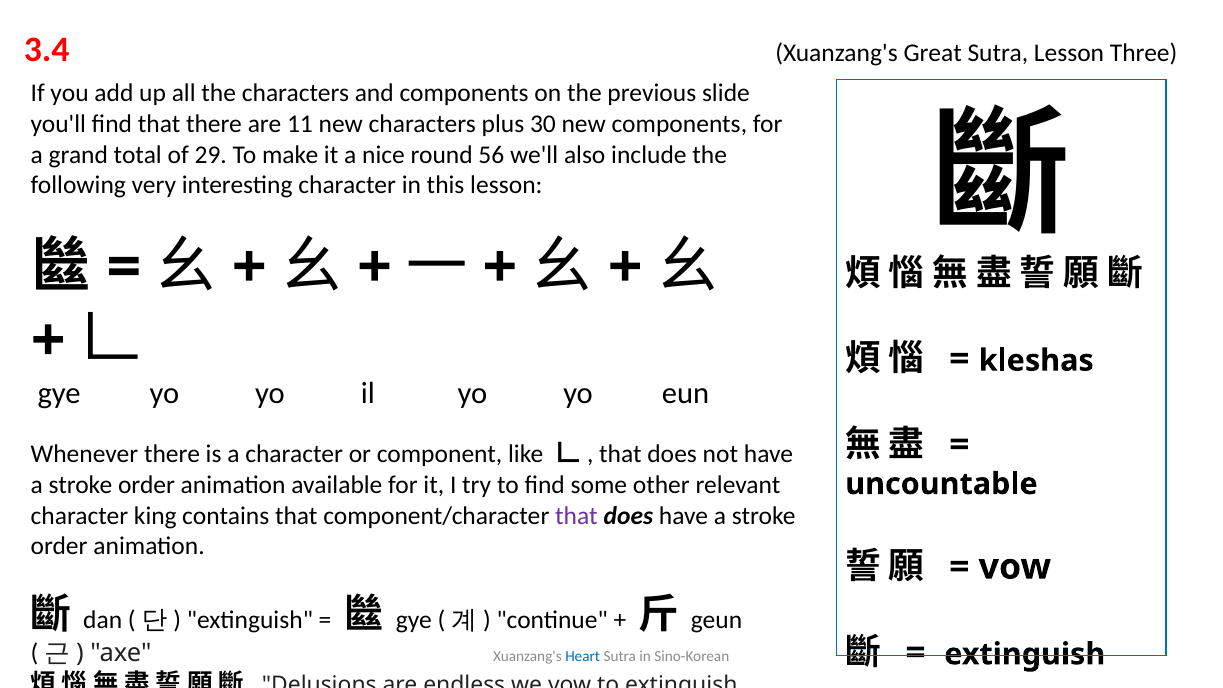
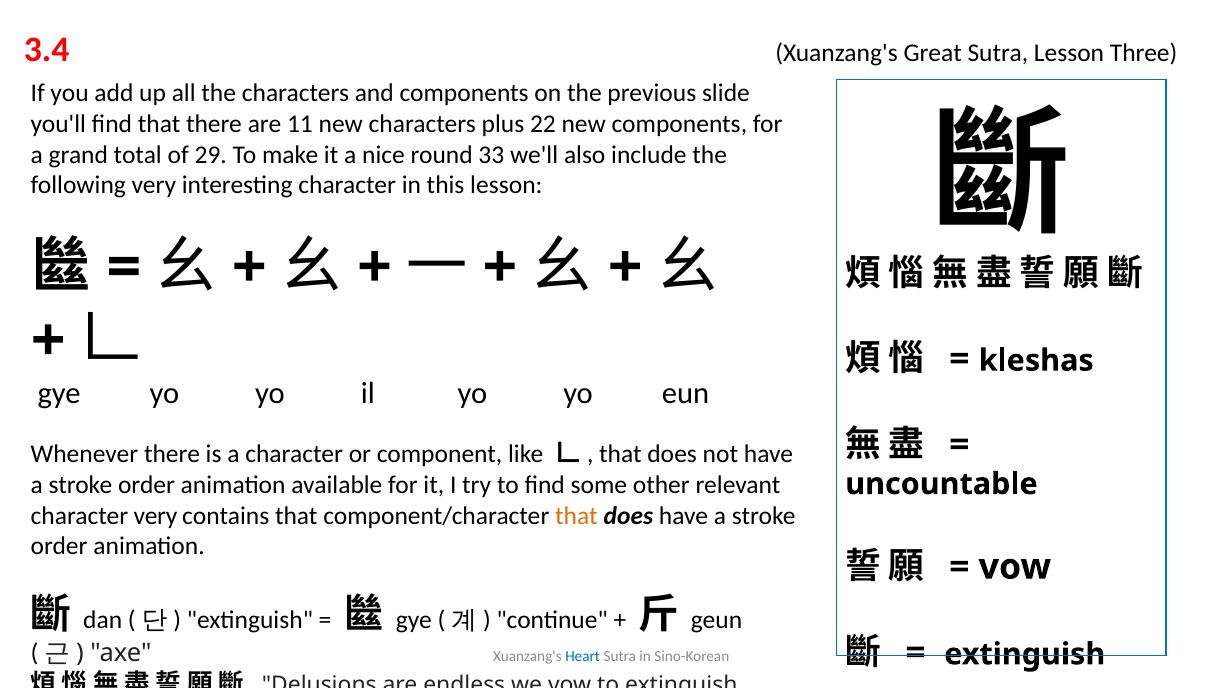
30: 30 -> 22 (543, 124)
56: 56 -> 33 (491, 155)
character king: king -> very (155, 516)
that colour: purple -> orange (576, 516)
